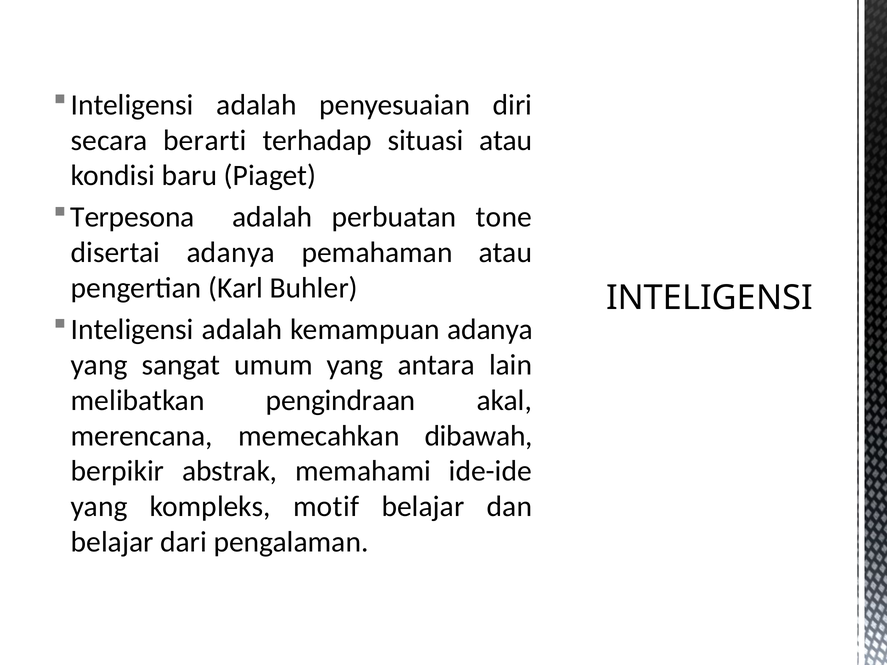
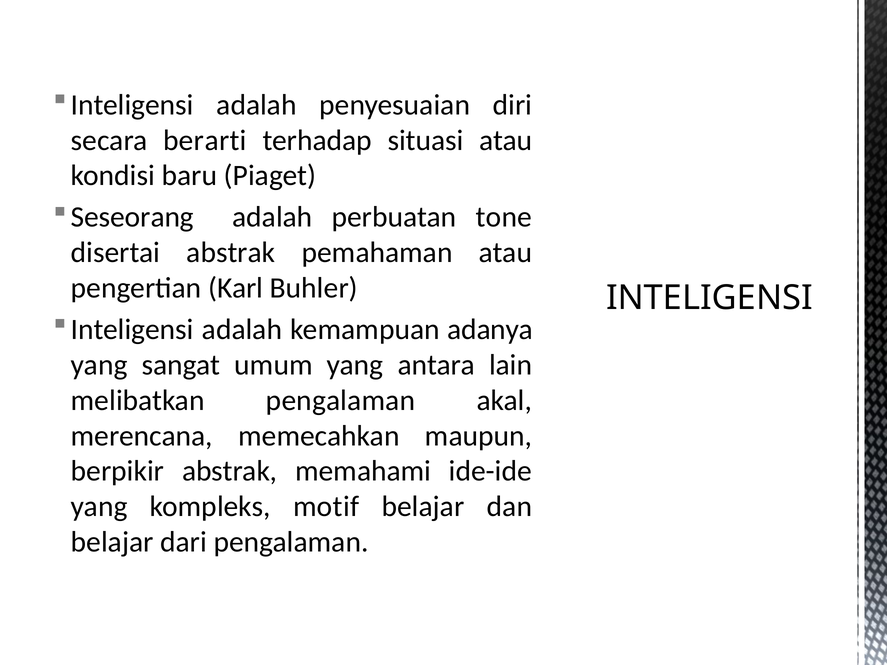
Terpesona: Terpesona -> Seseorang (132, 217)
disertai adanya: adanya -> abstrak (231, 253)
melibatkan pengindraan: pengindraan -> pengalaman (341, 400)
dibawah: dibawah -> maupun (479, 436)
